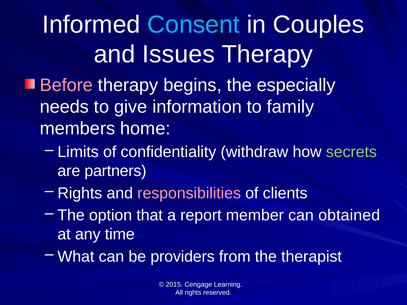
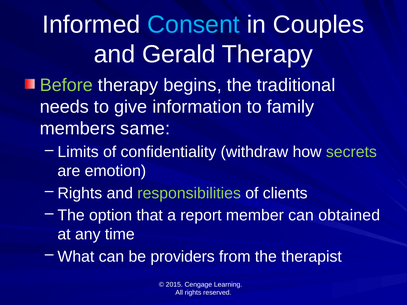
Issues: Issues -> Gerald (179, 54)
Before colour: pink -> light green (66, 85)
especially: especially -> traditional (296, 85)
home: home -> same (145, 129)
partners: partners -> emotion (115, 171)
responsibilities colour: pink -> light green (189, 193)
